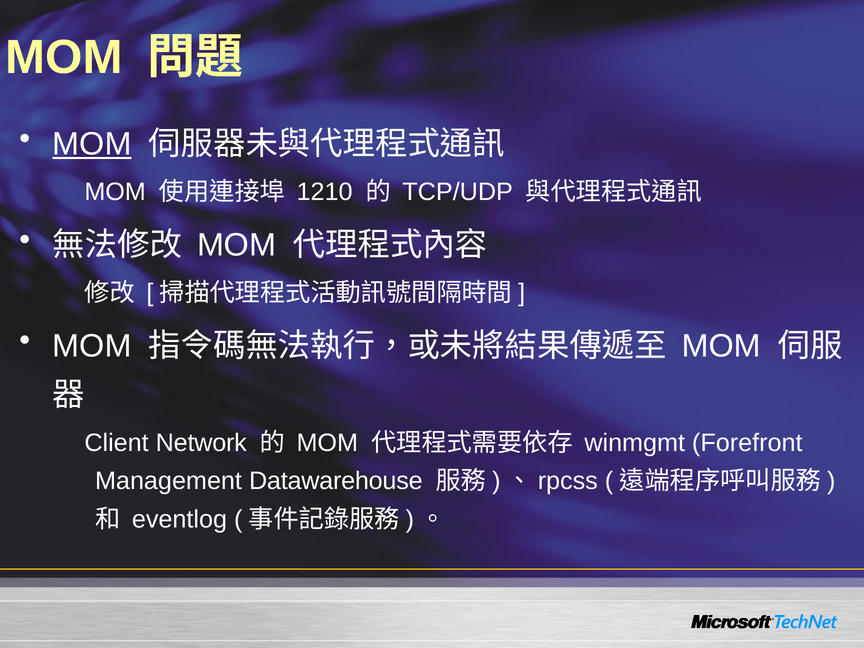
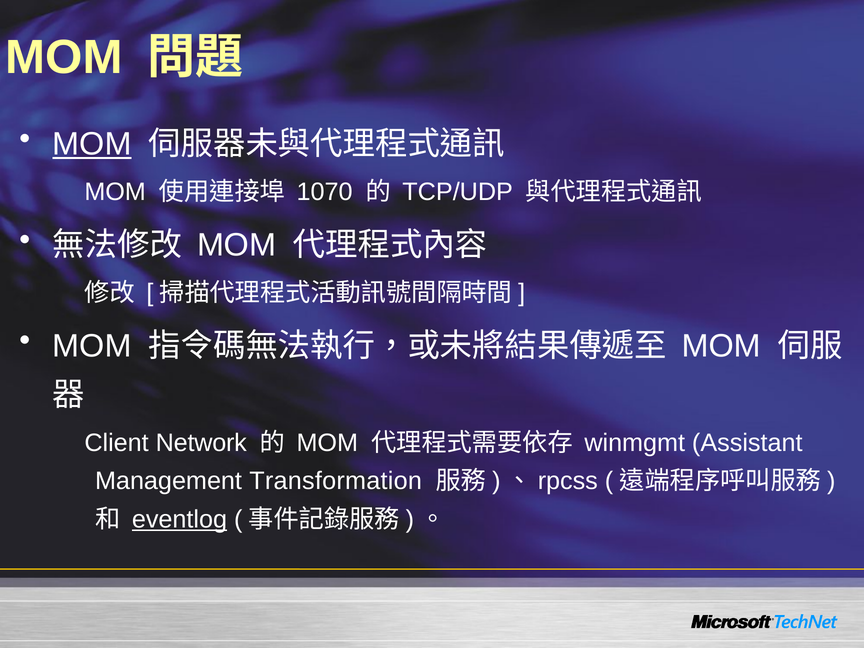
1210: 1210 -> 1070 (325, 192)
Forefront: Forefront -> Assistant (747, 443)
Datawarehouse: Datawarehouse -> Transformation (336, 481)
eventlog underline: none -> present (179, 519)
